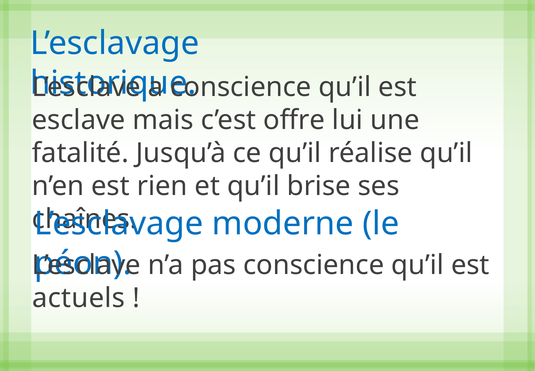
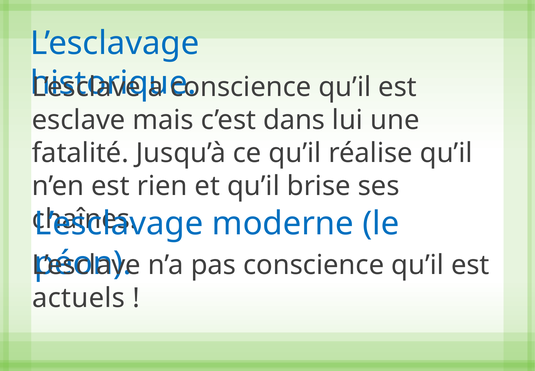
offre: offre -> dans (294, 120)
